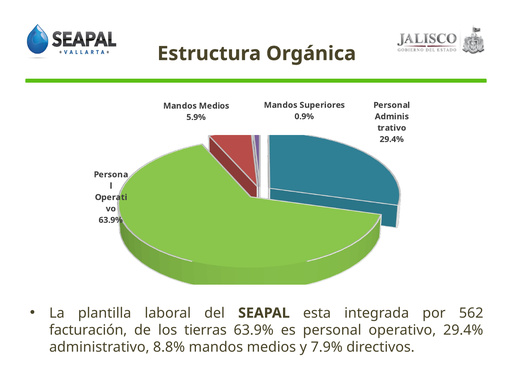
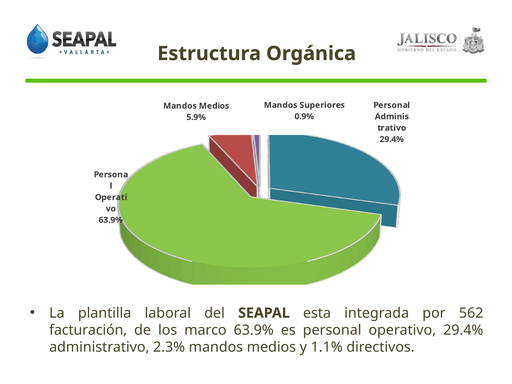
tierras: tierras -> marco (205, 330)
8.8%: 8.8% -> 2.3% (169, 347)
7.9%: 7.9% -> 1.1% (327, 347)
